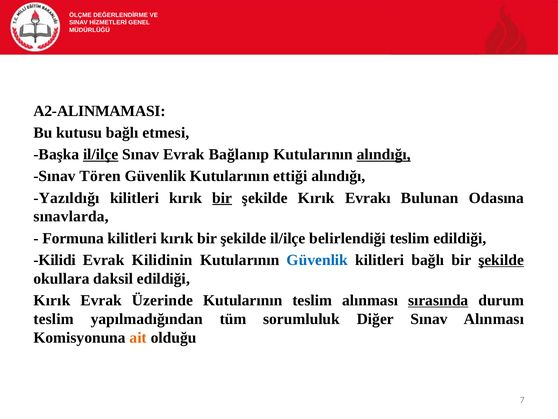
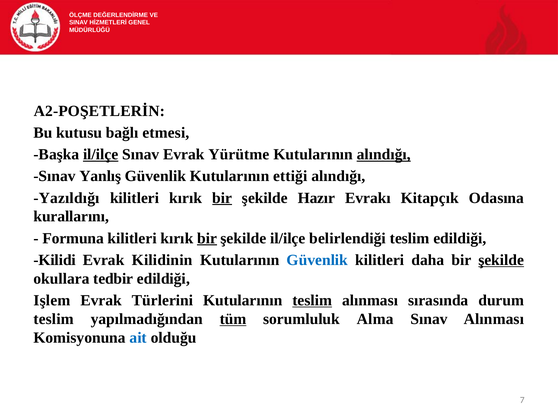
A2-ALINMAMASI: A2-ALINMAMASI -> A2-POŞETLERİN (99, 111)
Bağlanıp: Bağlanıp -> Yürütme (239, 154)
Tören: Tören -> Yanlış (100, 176)
şekilde Kırık: Kırık -> Hazır (316, 198)
Bulunan: Bulunan -> Kitapçık (430, 198)
sınavlarda: sınavlarda -> kurallarını (71, 216)
bir underline: none -> present (207, 238)
kilitleri bağlı: bağlı -> daha (428, 260)
daksil: daksil -> tedbir (113, 278)
Kırık: Kırık -> Işlem (52, 300)
Üzerinde: Üzerinde -> Türlerini (163, 300)
teslim underline: none -> present (312, 300)
sırasında underline: present -> none (438, 300)
tüm underline: none -> present (233, 319)
Diğer: Diğer -> Alma (375, 319)
ait colour: orange -> blue (138, 337)
